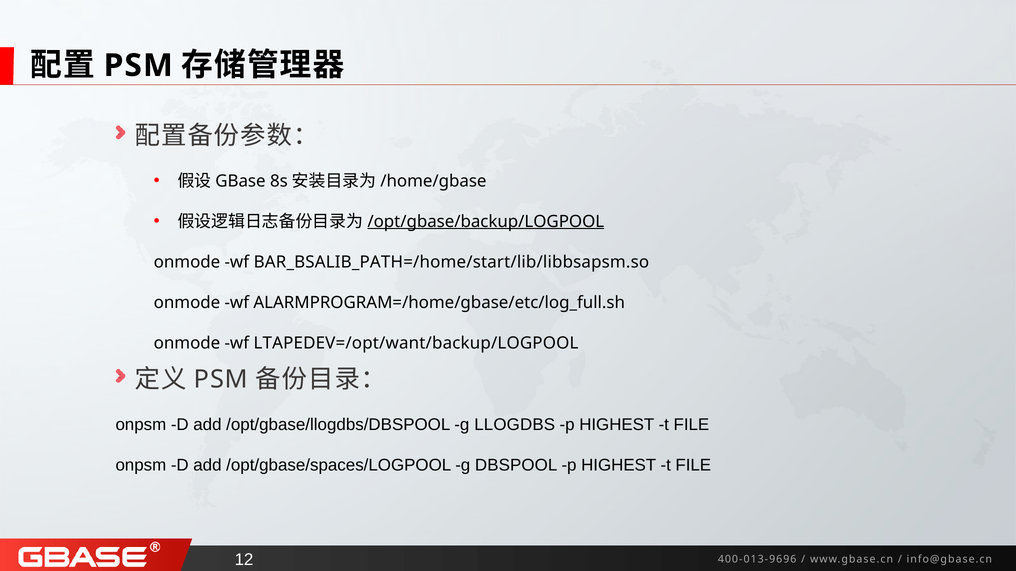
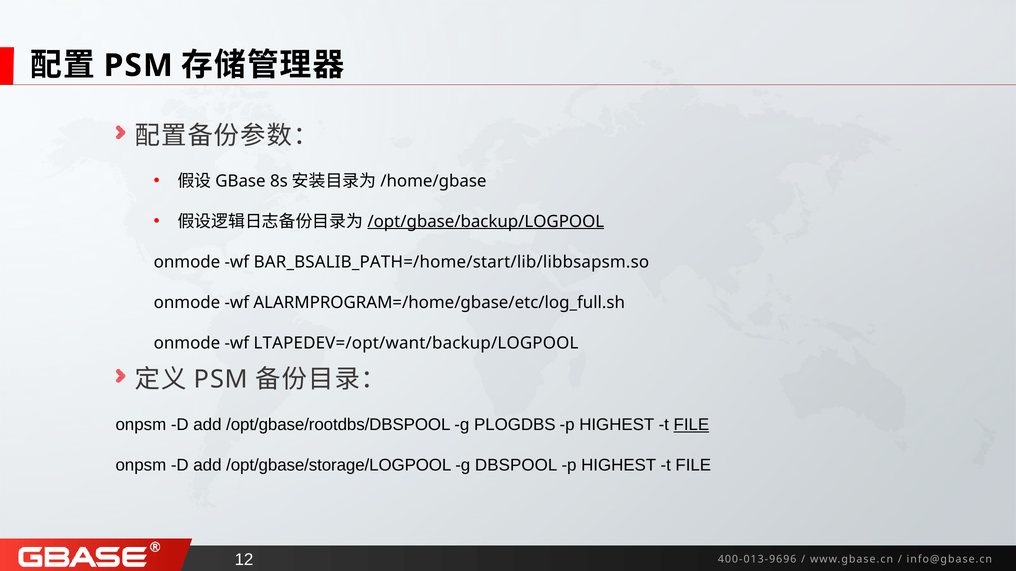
/opt/gbase/llogdbs/DBSPOOL: /opt/gbase/llogdbs/DBSPOOL -> /opt/gbase/rootdbs/DBSPOOL (338, 425)
LLOGDBS: LLOGDBS -> PLOGDBS (515, 425)
FILE underline: none -> present (691, 425)
/opt/gbase/spaces/LOGPOOL: /opt/gbase/spaces/LOGPOOL -> /opt/gbase/storage/LOGPOOL (339, 466)
